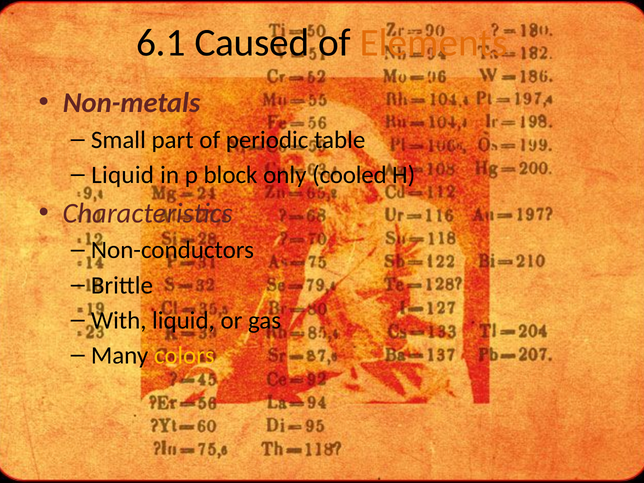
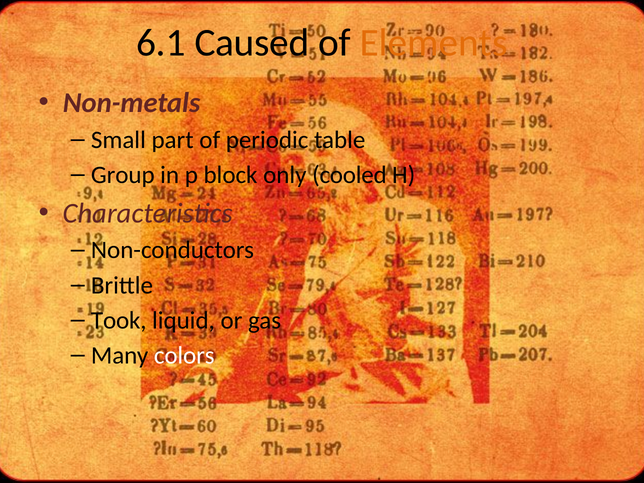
Liquid: Liquid -> Group (123, 175)
With: With -> Took (119, 320)
colors colour: yellow -> white (184, 355)
